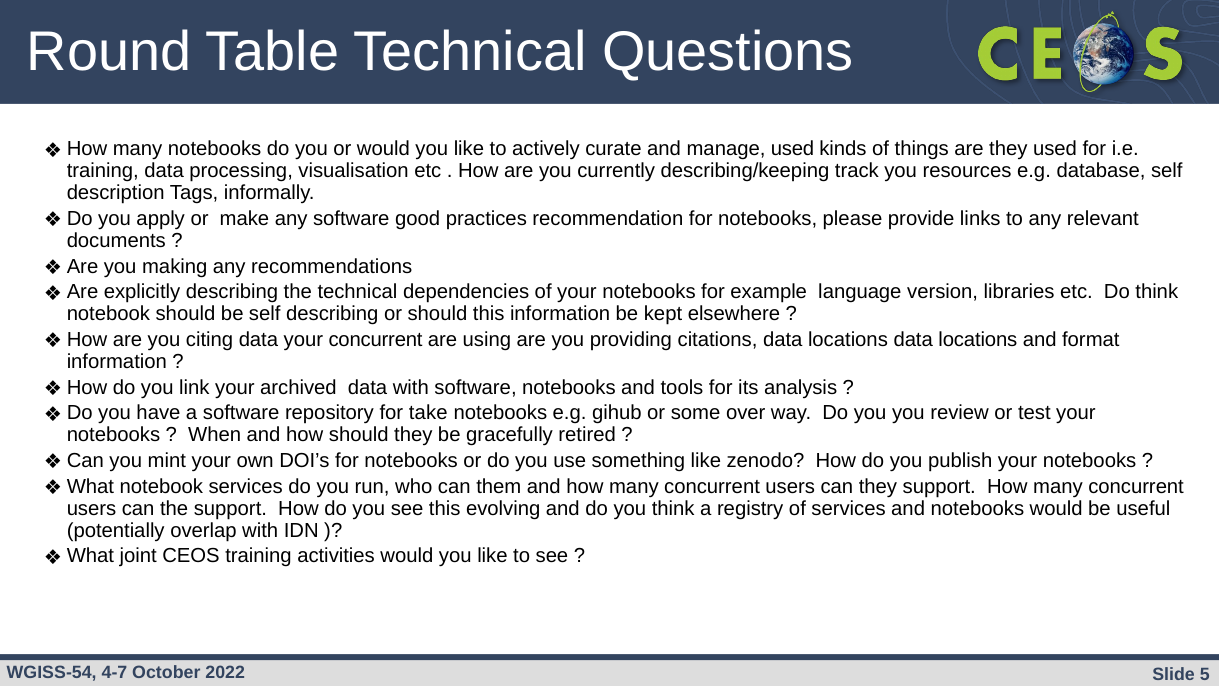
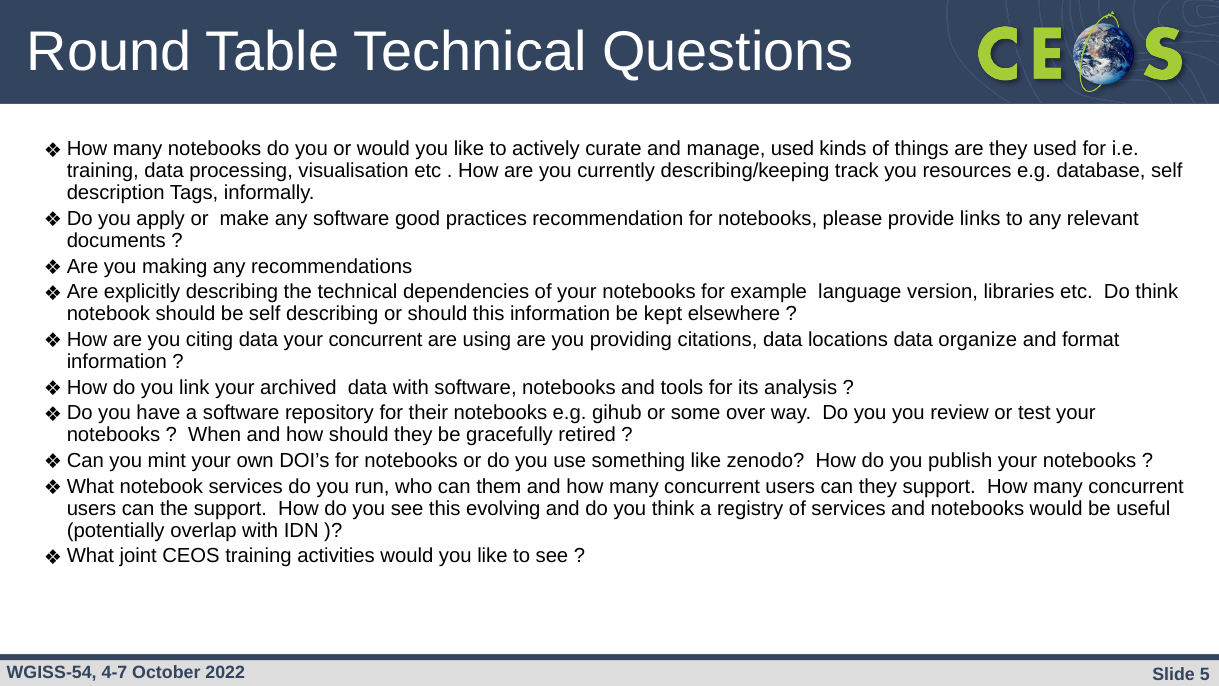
locations data locations: locations -> organize (978, 340)
take: take -> their (428, 413)
